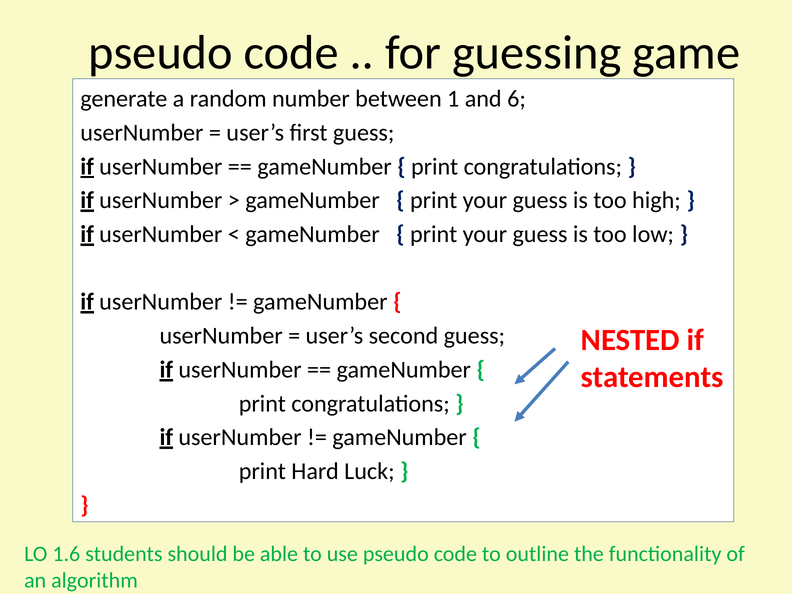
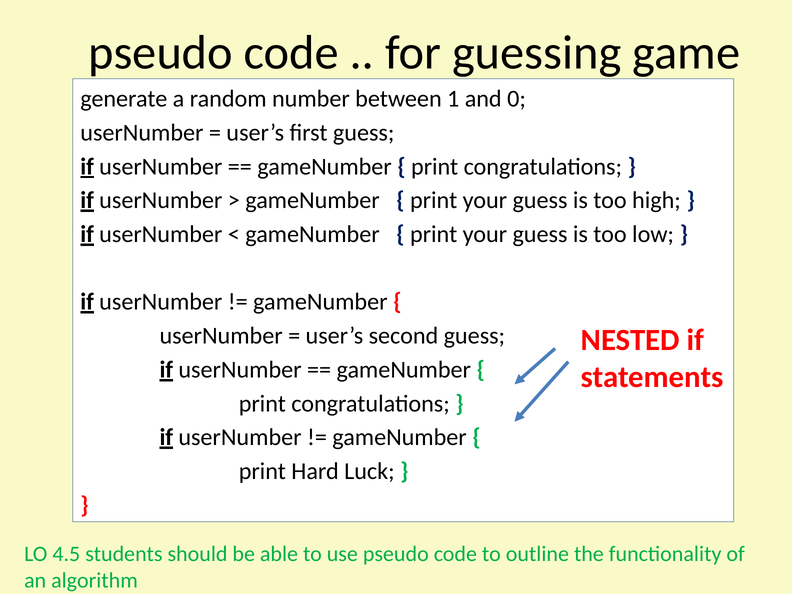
6: 6 -> 0 (517, 99)
1.6: 1.6 -> 4.5 (66, 554)
